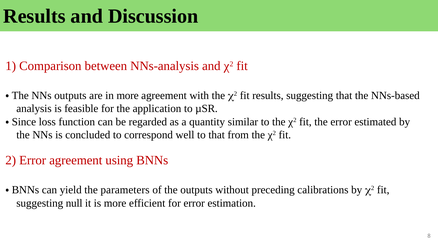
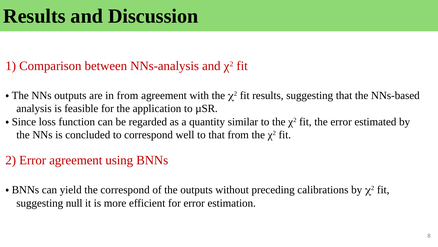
in more: more -> from (127, 95)
the parameters: parameters -> correspond (125, 189)
